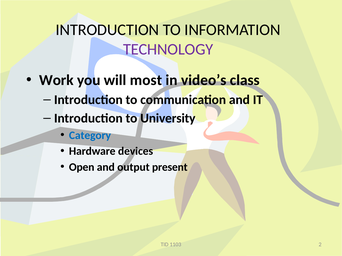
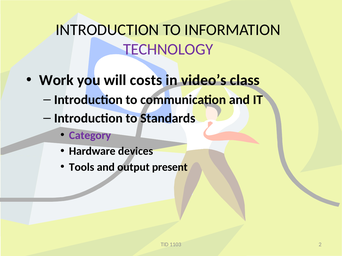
most: most -> costs (146, 80)
University: University -> Standards (168, 119)
Category colour: blue -> purple (90, 136)
Open: Open -> Tools (82, 167)
